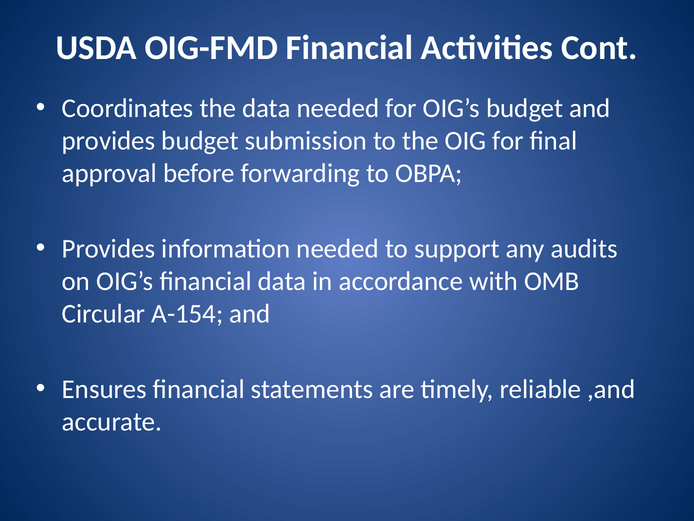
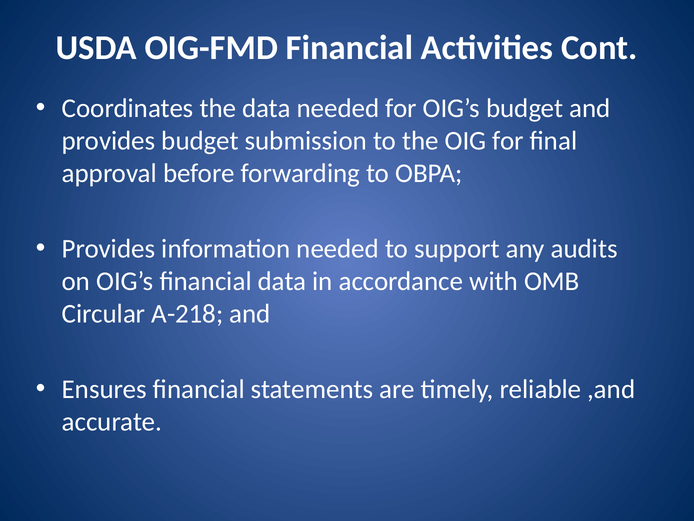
A-154: A-154 -> A-218 (187, 314)
